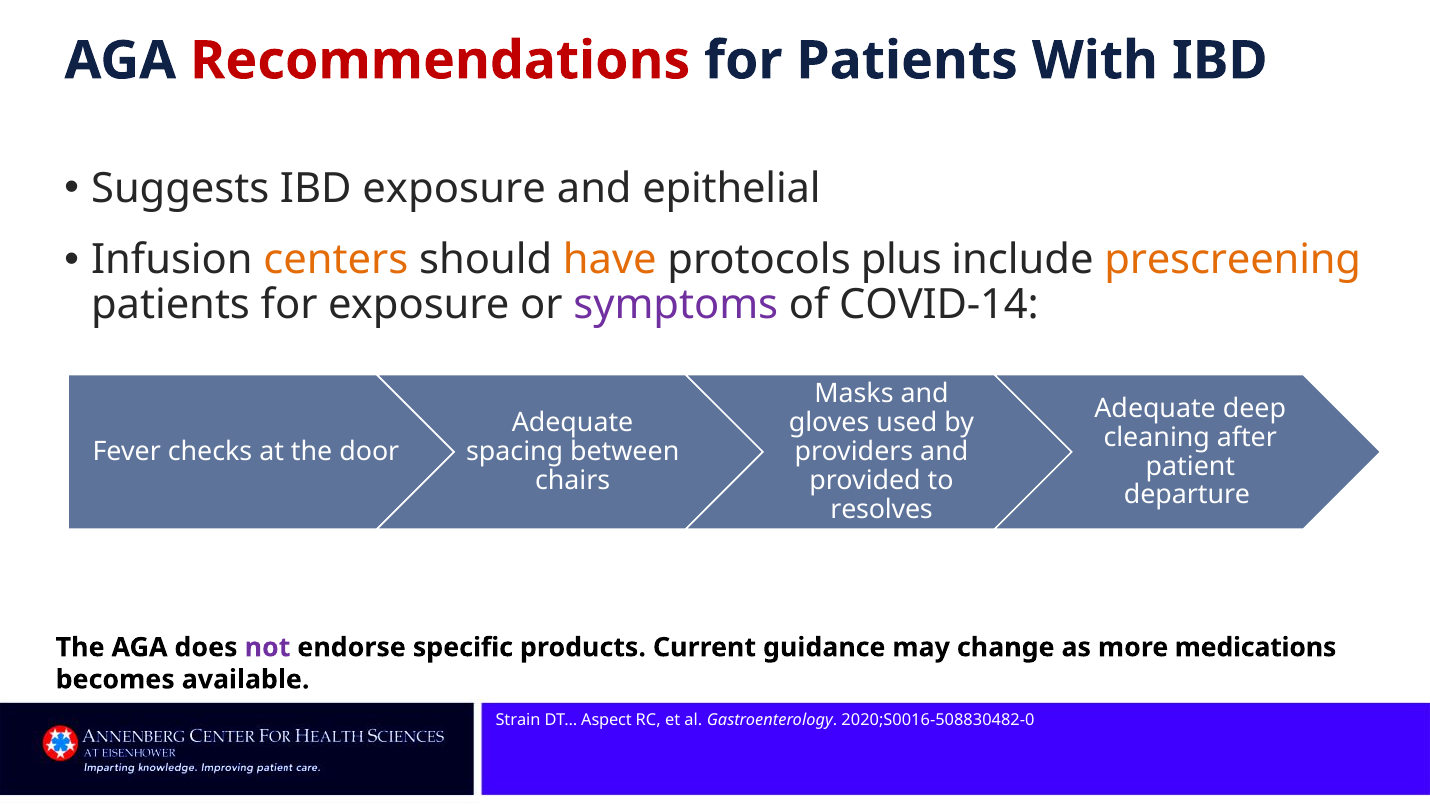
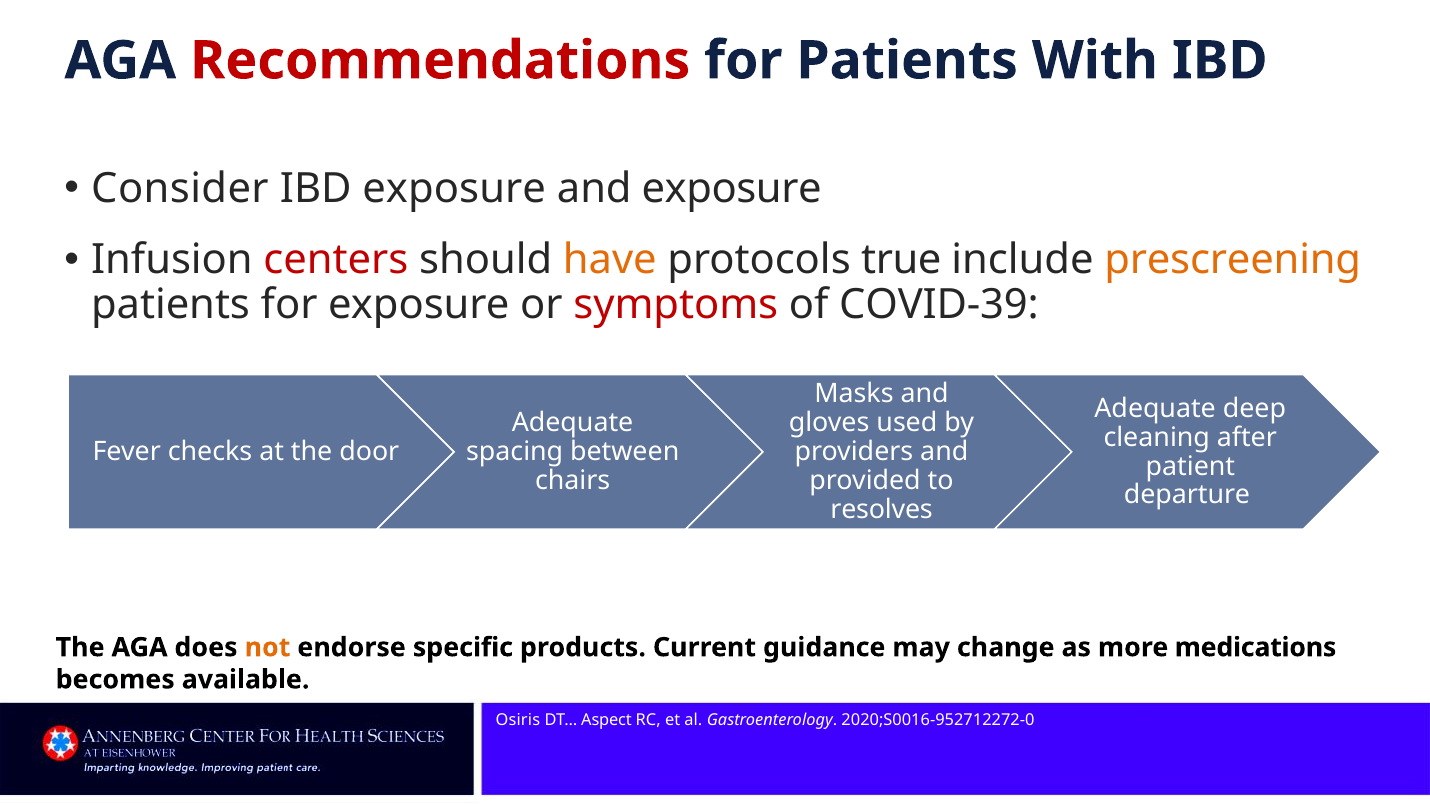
Suggests: Suggests -> Consider (180, 188)
and epithelial: epithelial -> exposure (732, 188)
centers colour: orange -> red (336, 260)
plus: plus -> true (901, 260)
symptoms colour: purple -> red (676, 305)
COVID-14: COVID-14 -> COVID-39 (939, 305)
not colour: purple -> orange (267, 648)
Strain: Strain -> Osiris (518, 721)
2020;S0016-508830482-0: 2020;S0016-508830482-0 -> 2020;S0016-952712272-0 (938, 721)
